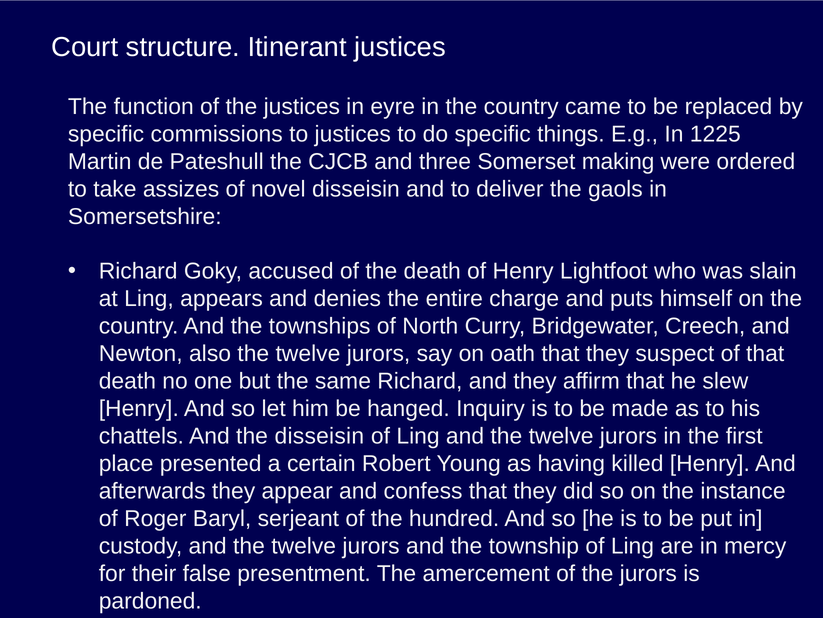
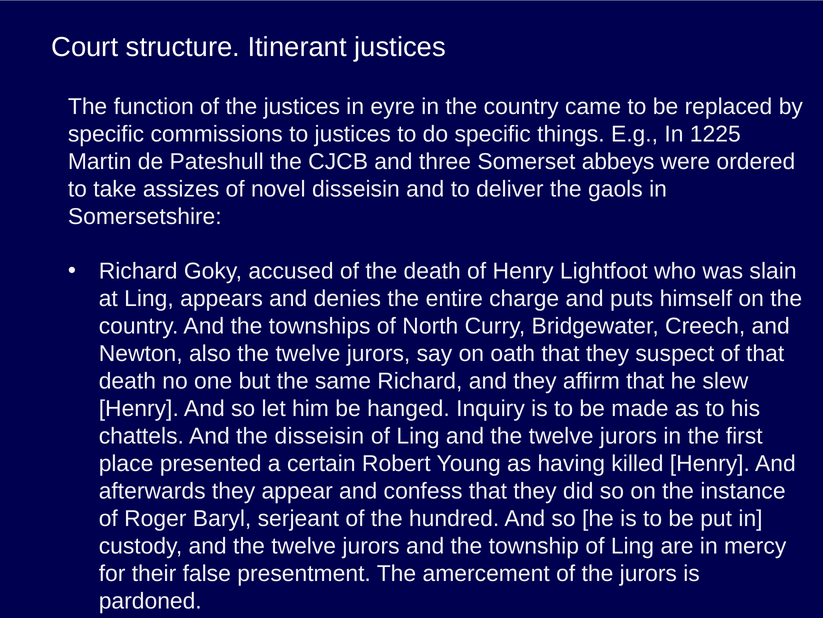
making: making -> abbeys (618, 161)
